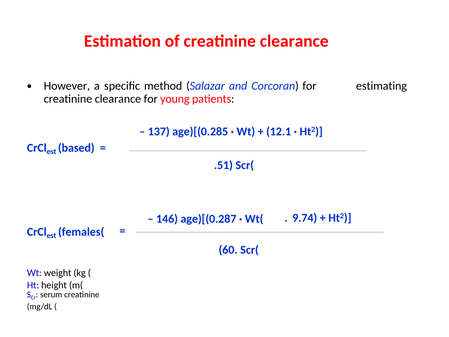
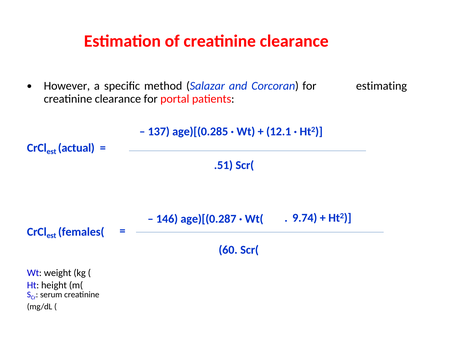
young: young -> portal (175, 99)
based: based -> actual (76, 148)
